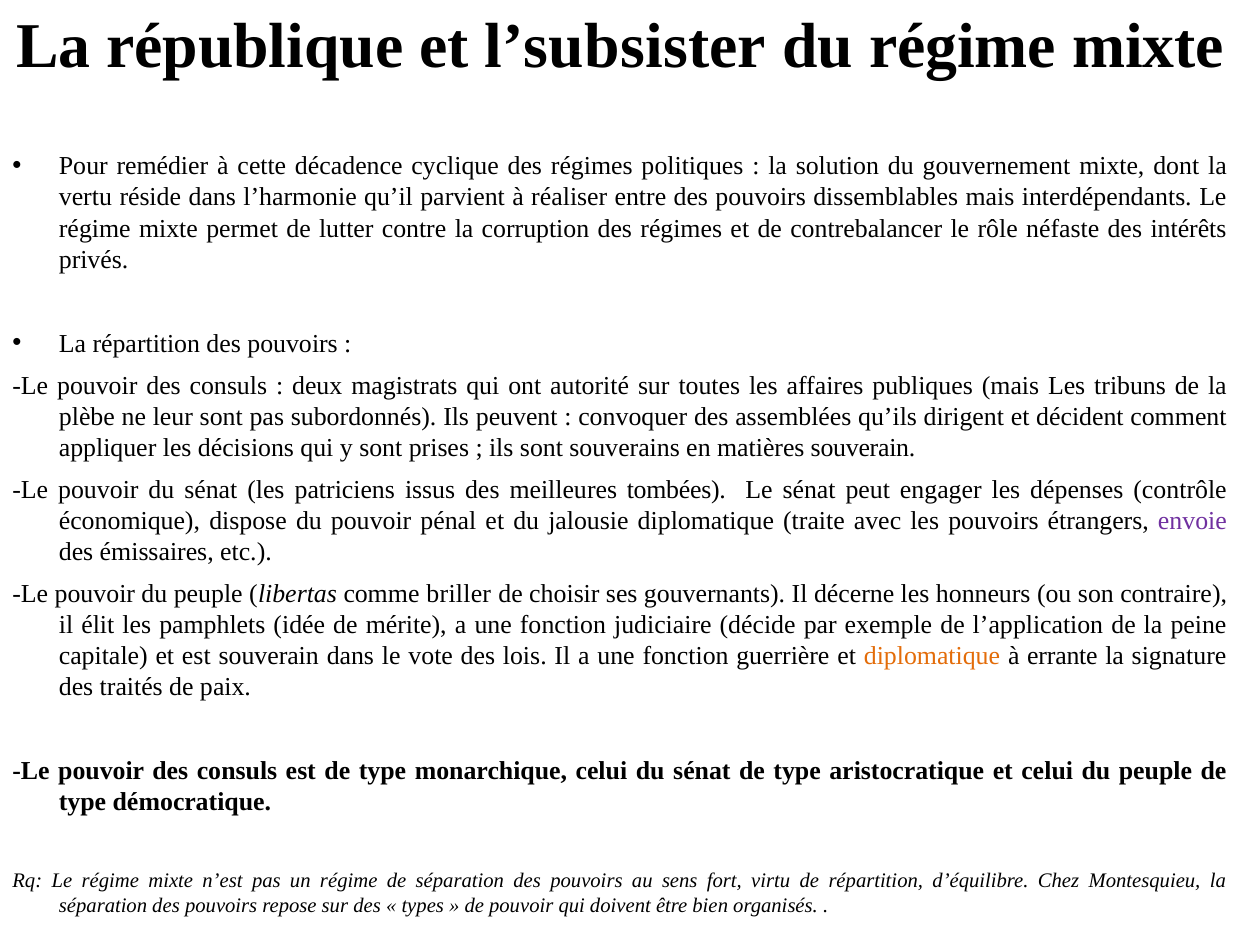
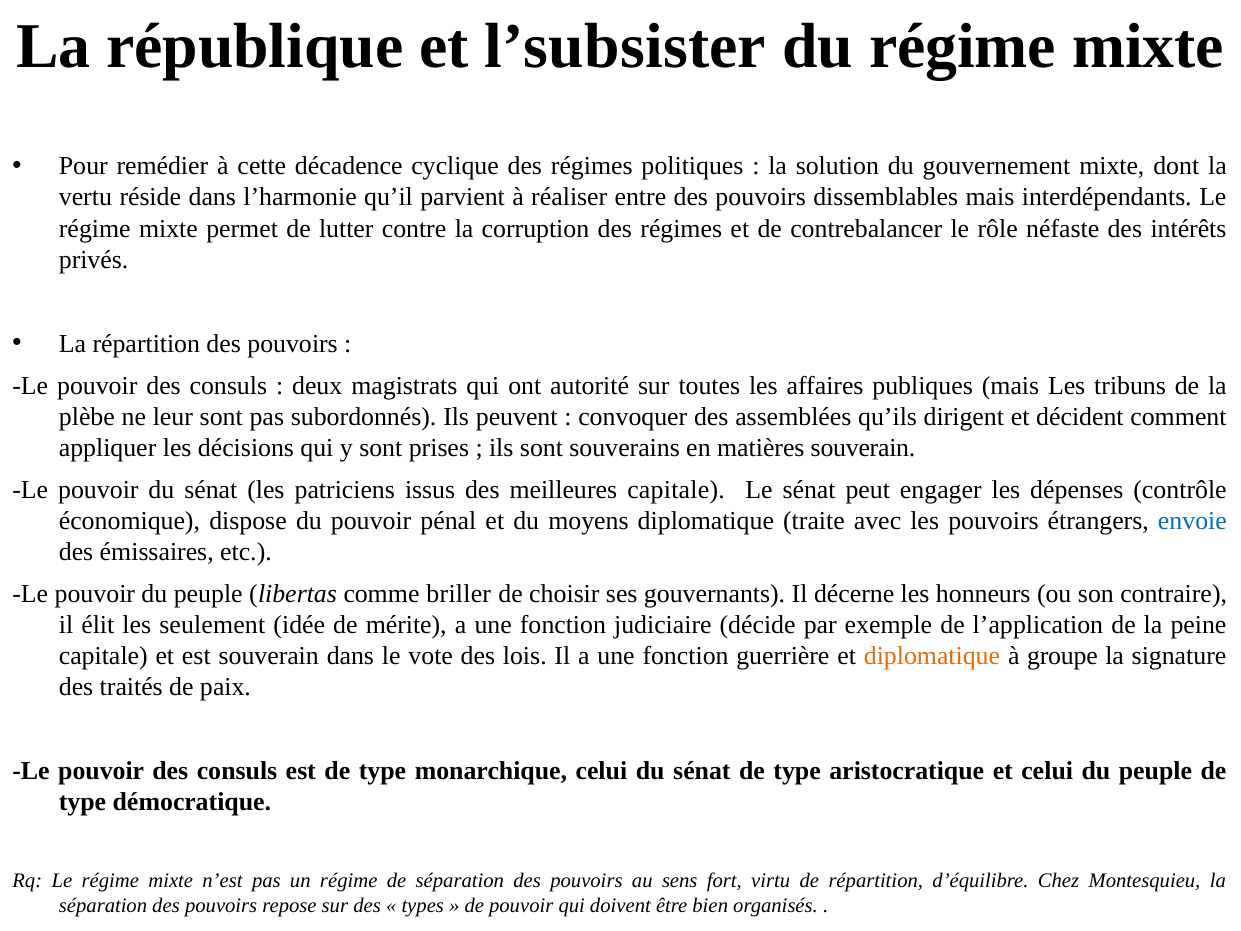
meilleures tombées: tombées -> capitale (676, 490)
jalousie: jalousie -> moyens (588, 521)
envoie colour: purple -> blue (1192, 521)
pamphlets: pamphlets -> seulement (212, 625)
errante: errante -> groupe (1062, 656)
